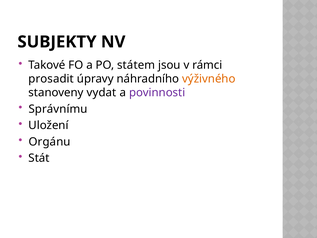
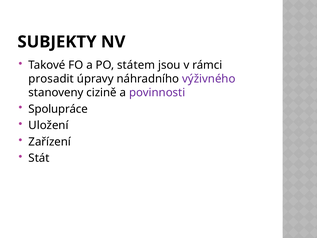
výživného colour: orange -> purple (209, 79)
vydat: vydat -> cizině (102, 92)
Správnímu: Správnímu -> Spolupráce (58, 109)
Orgánu: Orgánu -> Zařízení (50, 142)
